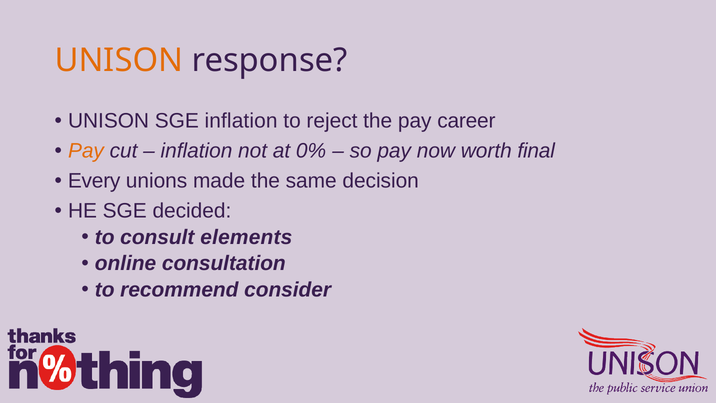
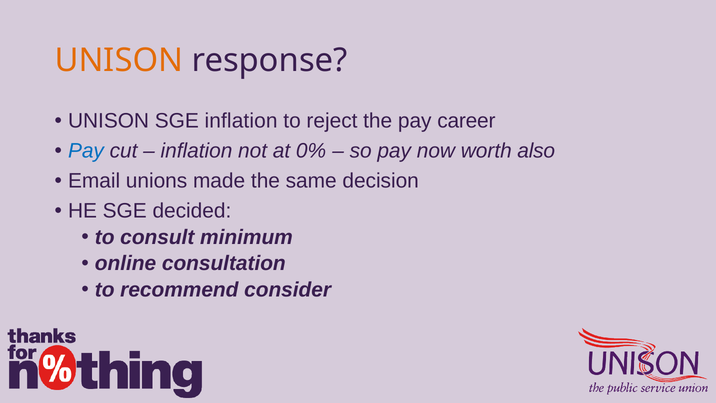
Pay colour: orange -> blue (86, 151)
final: final -> also (536, 151)
Every: Every -> Email (94, 181)
elements: elements -> minimum (246, 237)
